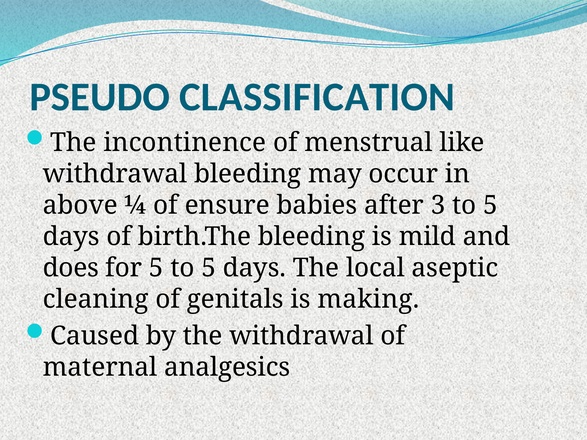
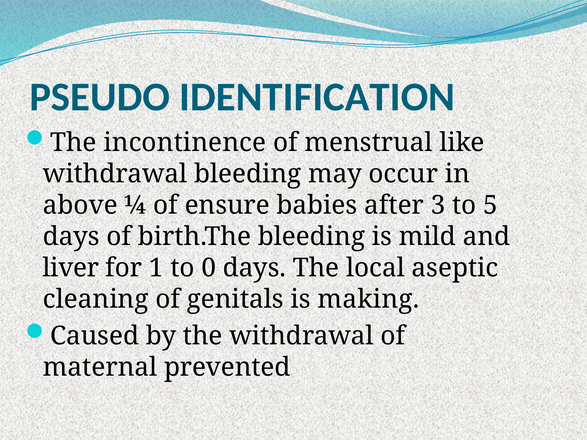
CLASSIFICATION: CLASSIFICATION -> IDENTIFICATION (317, 97)
does: does -> liver (71, 268)
for 5: 5 -> 1 (156, 268)
5: 5 -> 0 (209, 268)
analgesics: analgesics -> prevented (227, 367)
